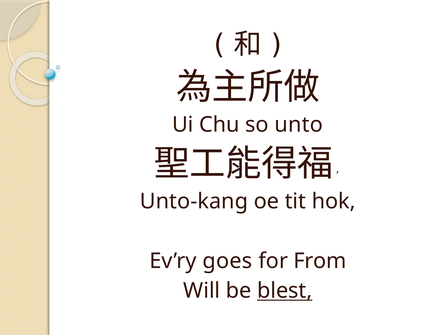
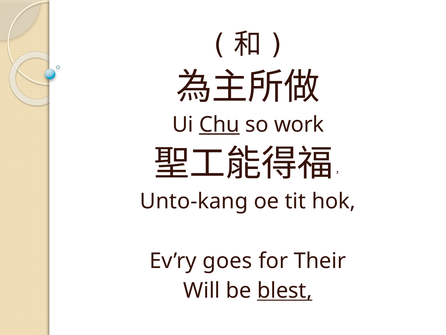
Chu underline: none -> present (219, 125)
unto: unto -> work (299, 125)
From: From -> Their (320, 261)
